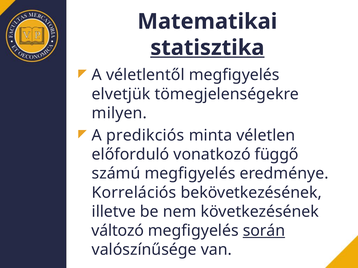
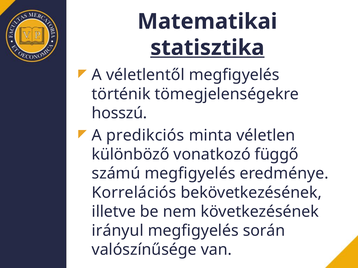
elvetjük: elvetjük -> történik (121, 94)
milyen: milyen -> hosszú (119, 113)
előforduló: előforduló -> különböző (131, 155)
változó: változó -> irányul (118, 231)
során underline: present -> none (264, 231)
